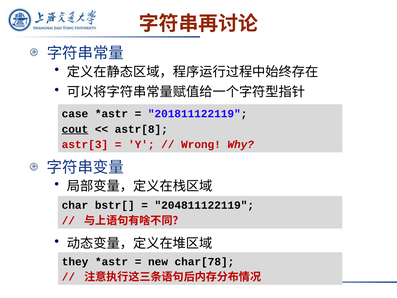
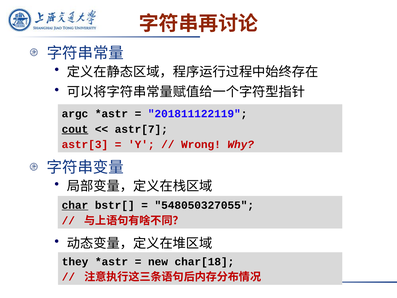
case: case -> argc (75, 114)
astr[8: astr[8 -> astr[7 (141, 129)
char underline: none -> present (75, 205)
204811122119: 204811122119 -> 548050327055 (204, 205)
char[78: char[78 -> char[18 (204, 261)
